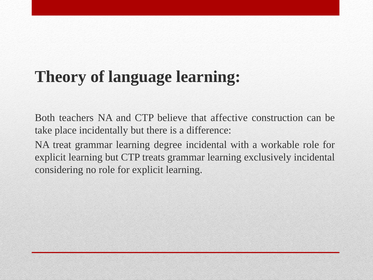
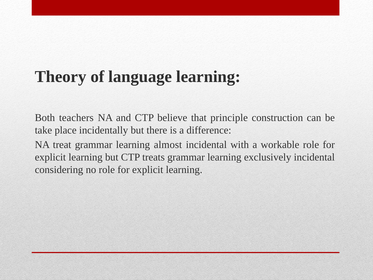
affective: affective -> principle (229, 118)
degree: degree -> almost (168, 145)
